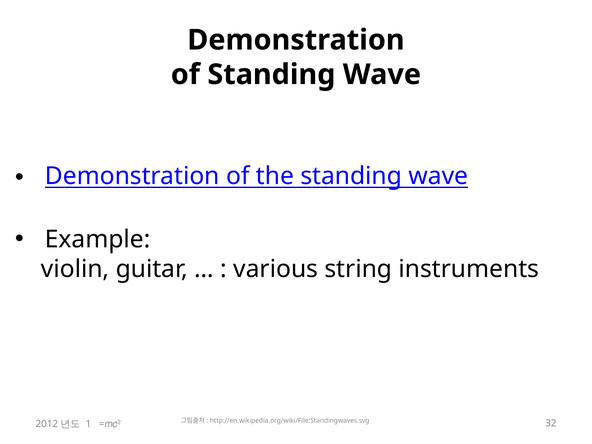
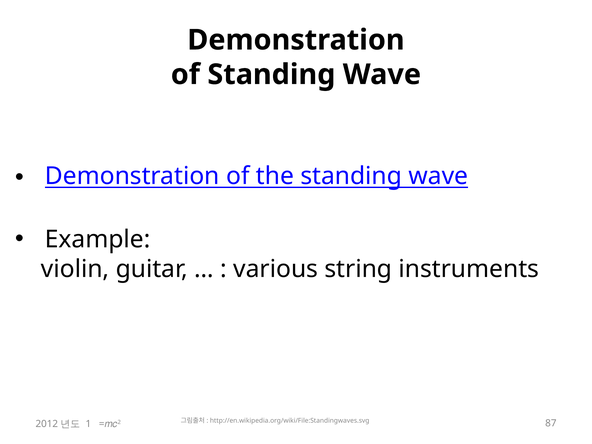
32: 32 -> 87 (551, 423)
